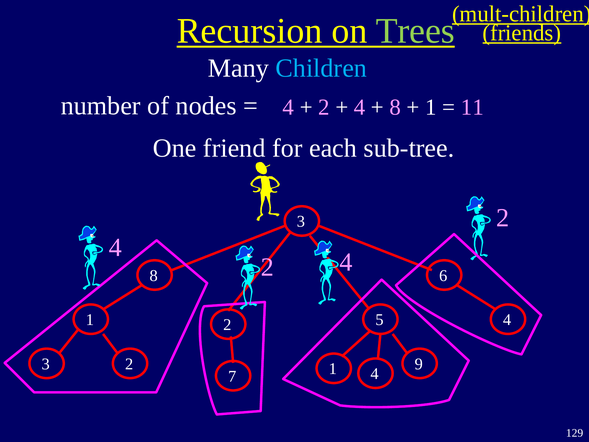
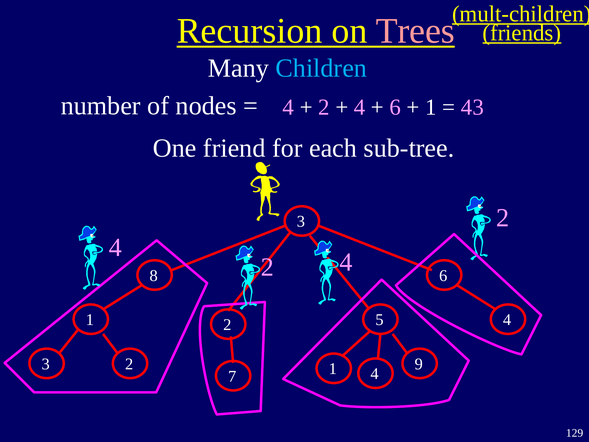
Trees colour: light green -> pink (415, 31)
8: 8 -> 6 (395, 107)
11: 11 -> 43 (472, 107)
